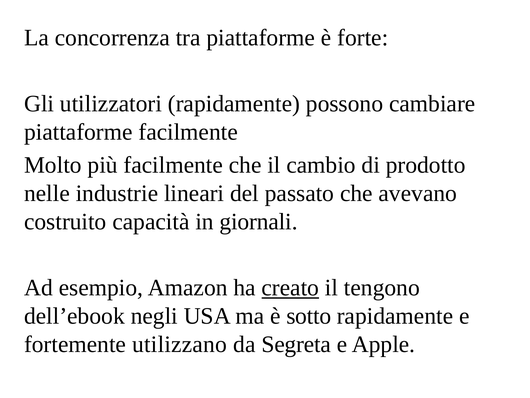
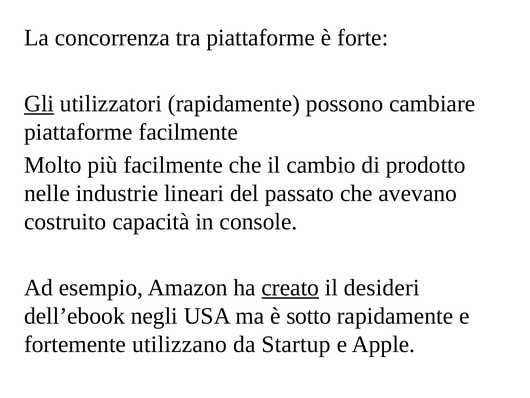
Gli underline: none -> present (39, 104)
giornali: giornali -> console (259, 222)
tengono: tengono -> desideri (382, 287)
Segreta: Segreta -> Startup (296, 344)
